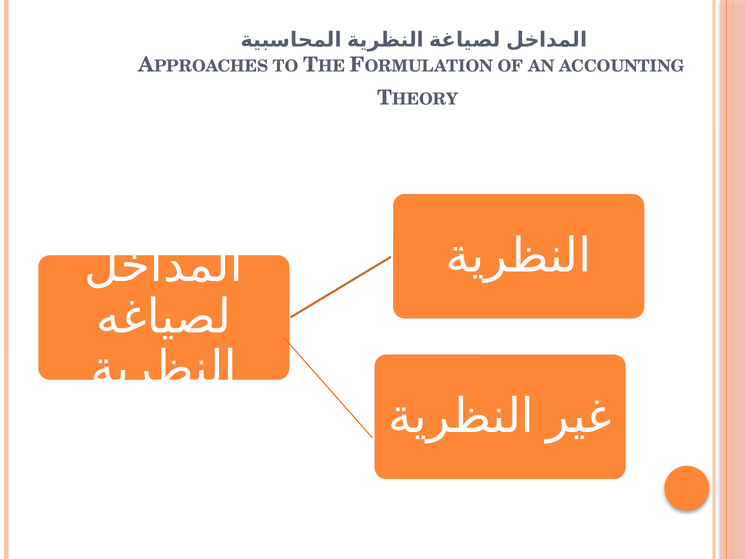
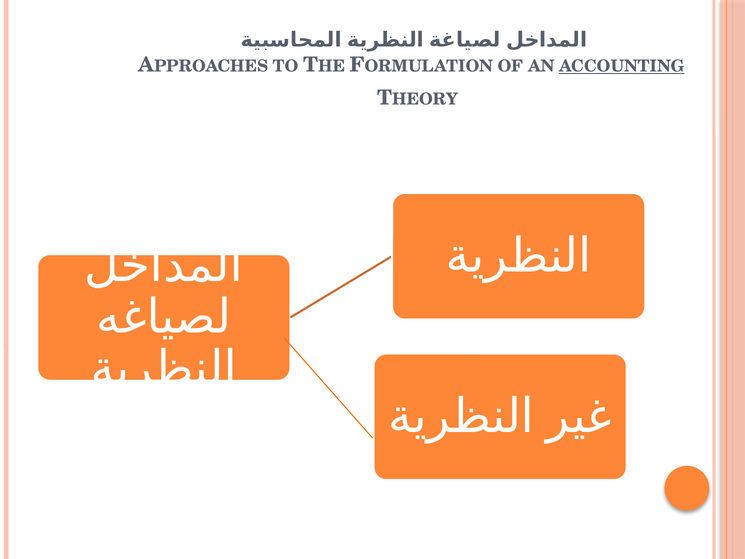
ACCOUNTING underline: none -> present (622, 66)
